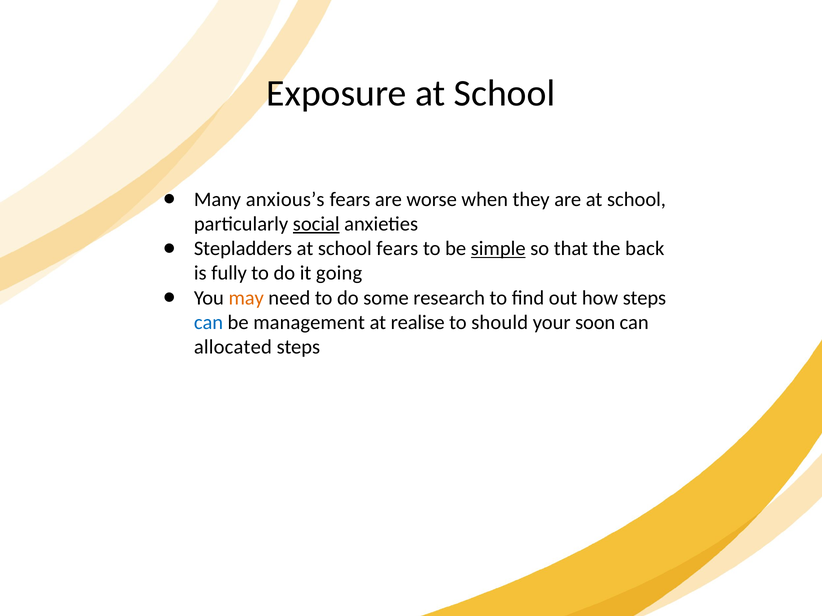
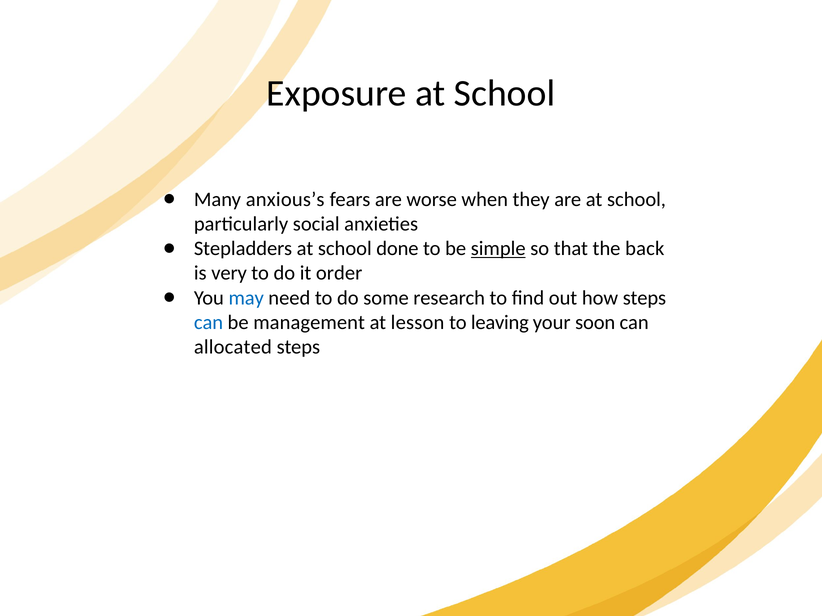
social underline: present -> none (316, 224)
school fears: fears -> done (397, 249)
fully: fully -> very (229, 273)
going: going -> order (339, 273)
may colour: orange -> blue (246, 298)
realise: realise -> lesson (418, 323)
should: should -> leaving (500, 323)
